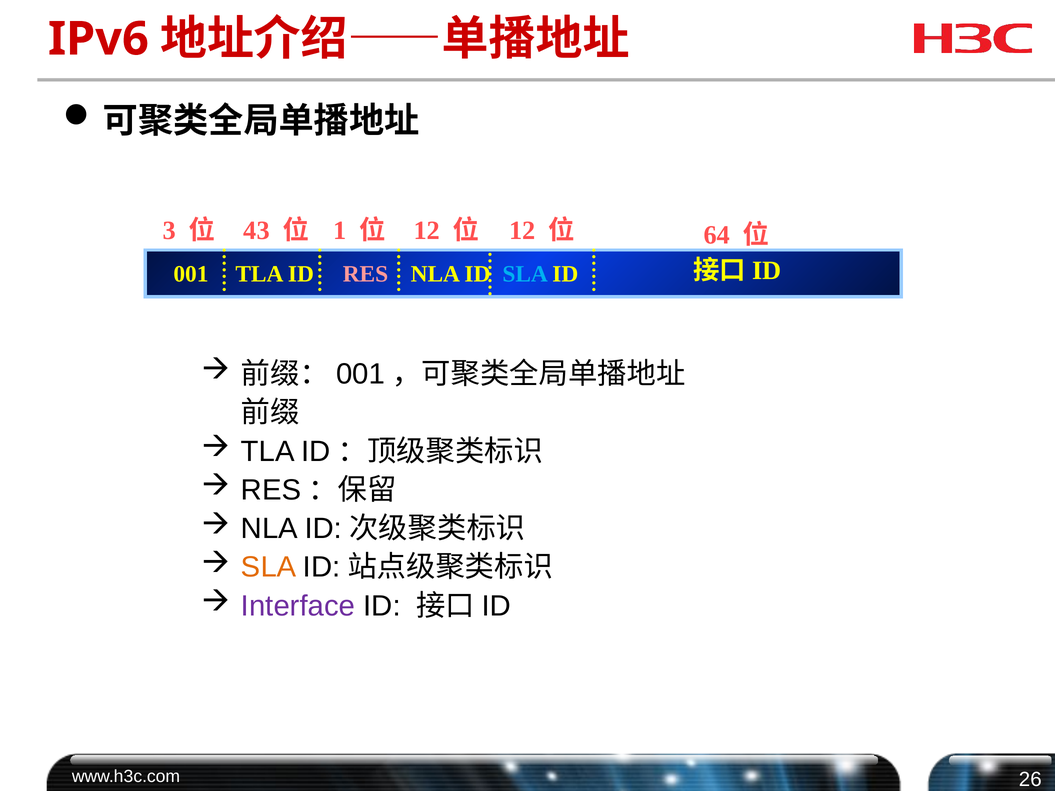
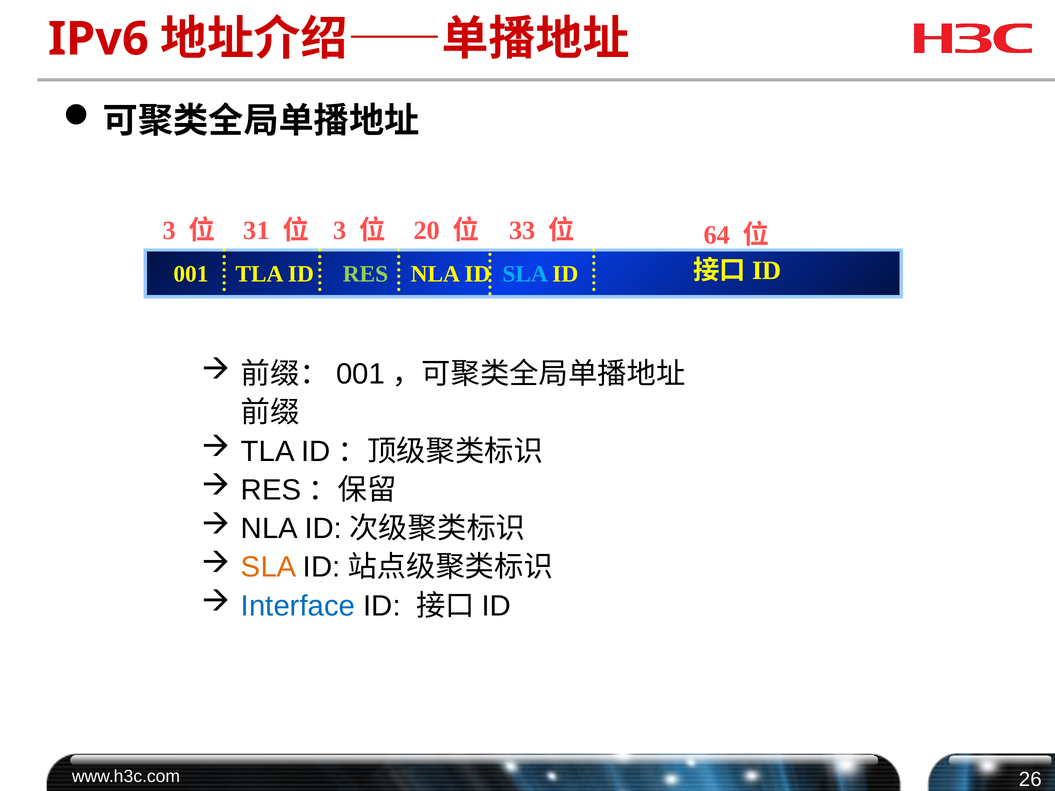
43: 43 -> 31 (257, 231)
1: 1 -> 3 (340, 231)
12: 12 -> 20 (427, 231)
12: 12 -> 33 (522, 231)
RES colour: pink -> light green (365, 274)
Interface colour: purple -> blue (298, 606)
